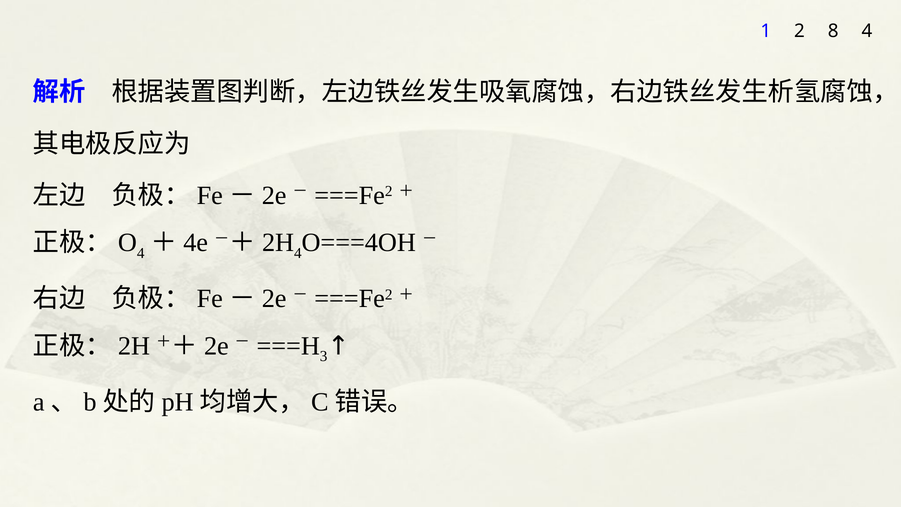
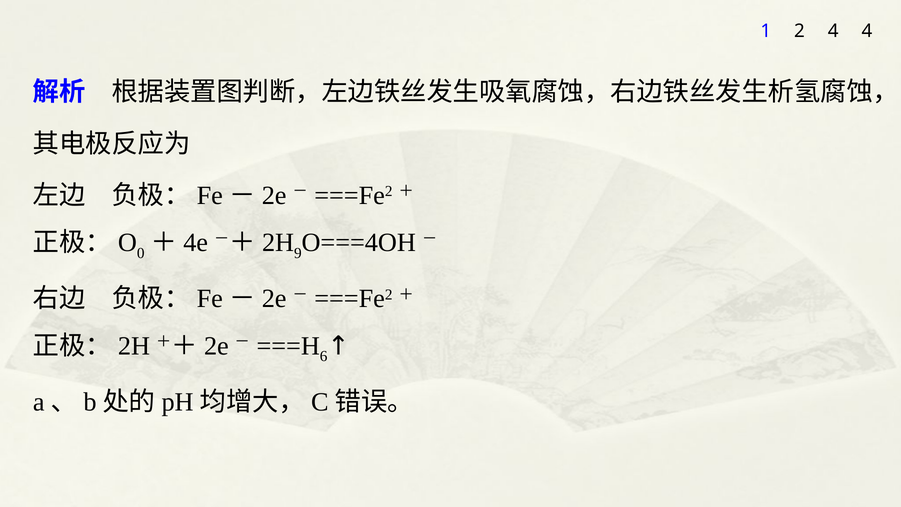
2 8: 8 -> 4 (833, 31)
4: 4 -> 0 (141, 253)
4: 4 -> 9 (298, 253)
3: 3 -> 6 (324, 356)
